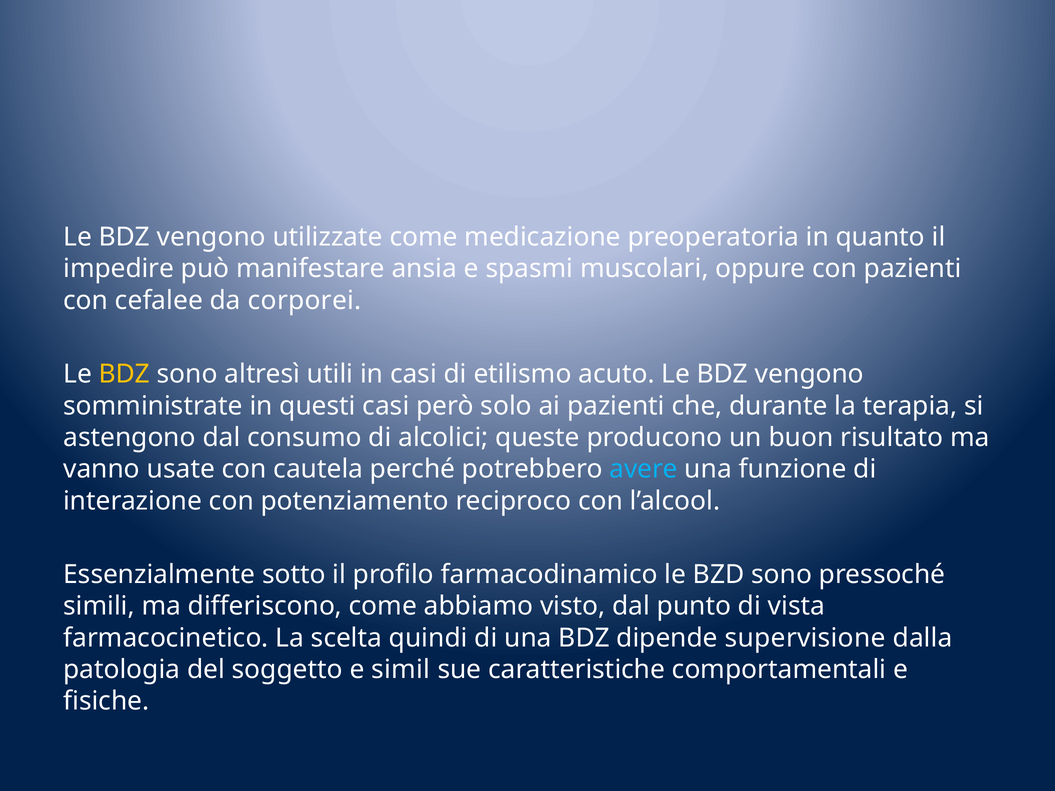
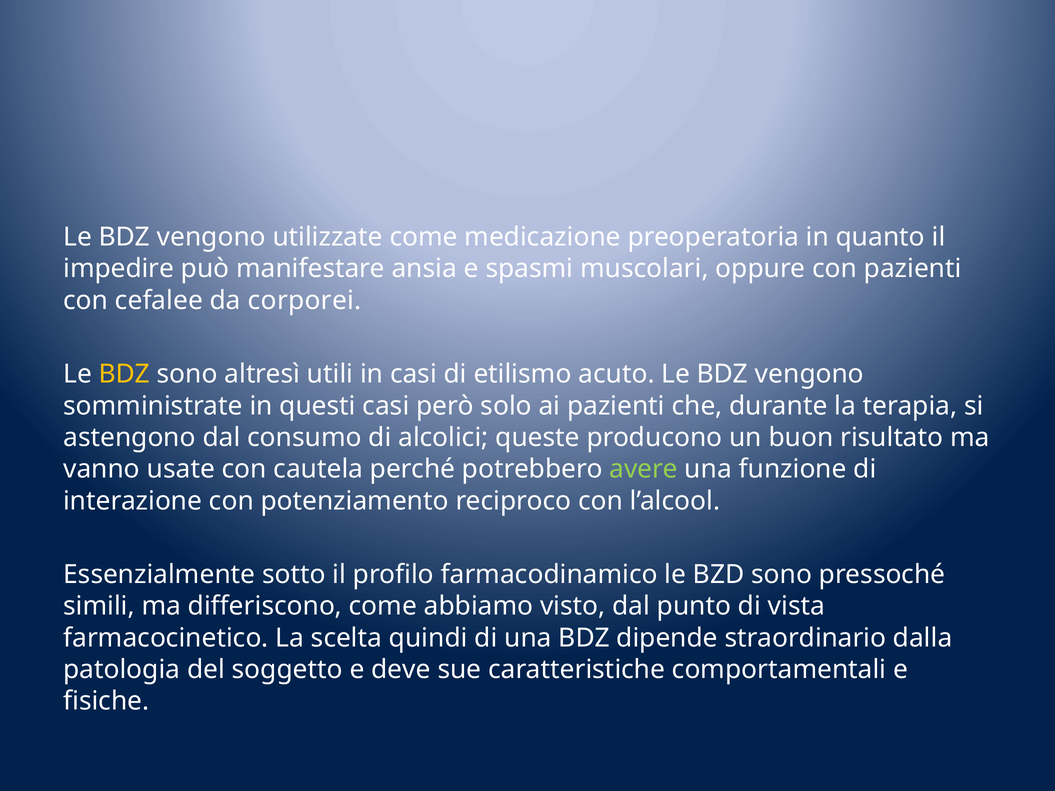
avere colour: light blue -> light green (644, 469)
supervisione: supervisione -> straordinario (805, 638)
simil: simil -> deve (401, 670)
